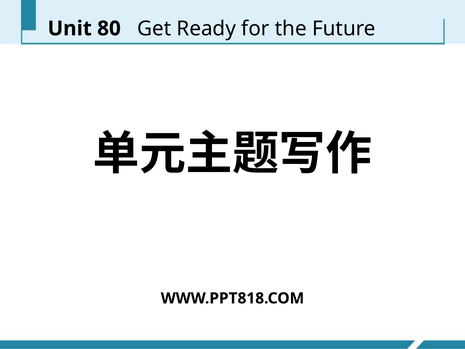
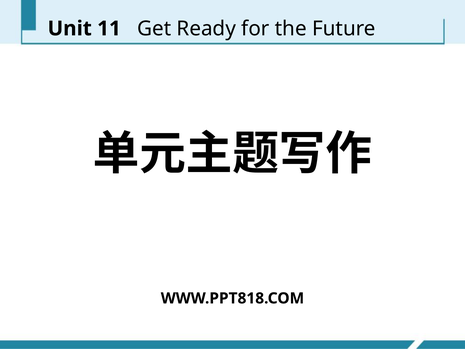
80: 80 -> 11 (109, 29)
